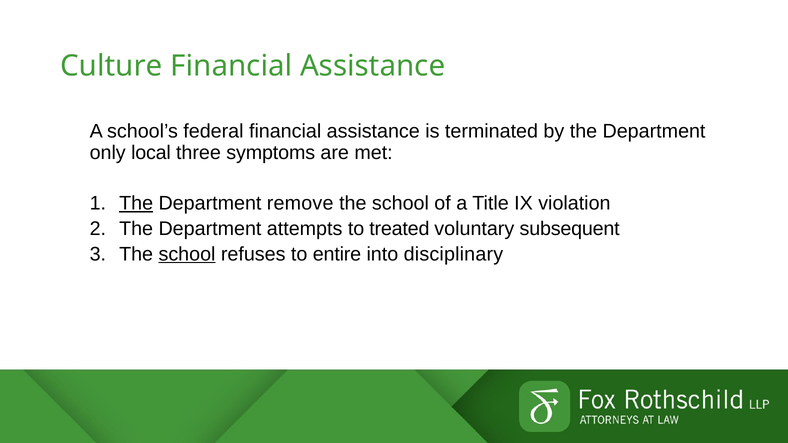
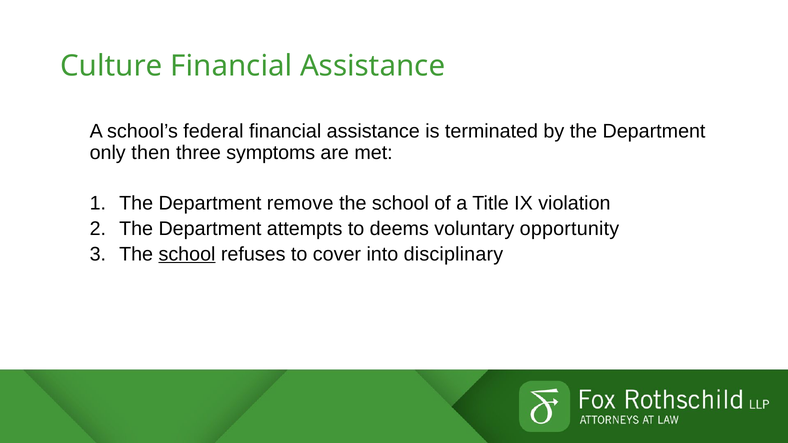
local: local -> then (151, 153)
The underline: present -> none (136, 203)
treated: treated -> deems (399, 229)
subsequent: subsequent -> opportunity (569, 229)
entire: entire -> cover (337, 254)
